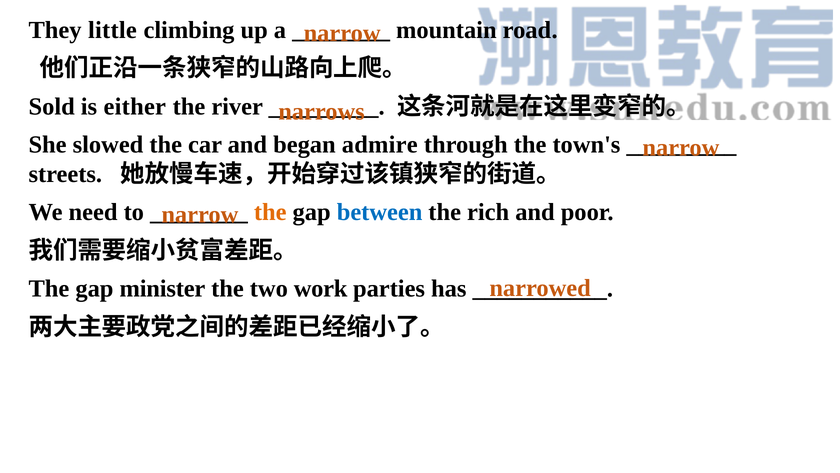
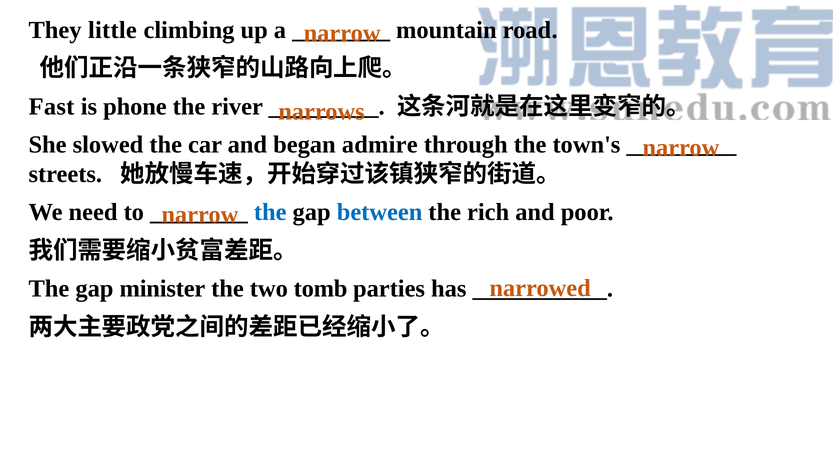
Sold: Sold -> Fast (52, 106)
either: either -> phone (135, 106)
the colour: orange -> blue (270, 212)
work: work -> tomb (321, 288)
